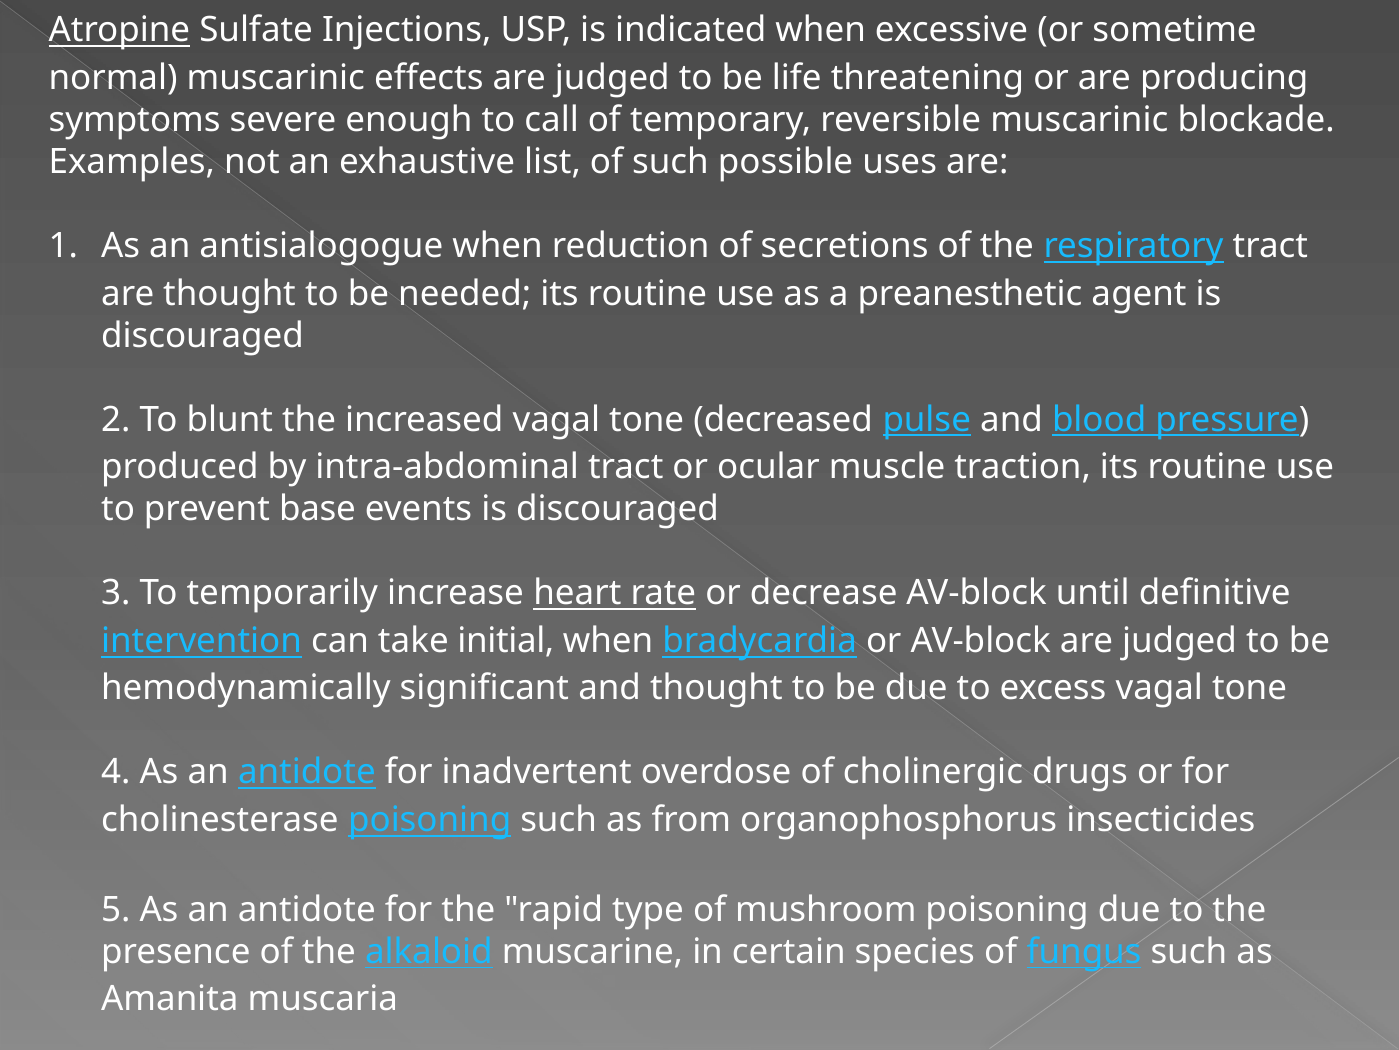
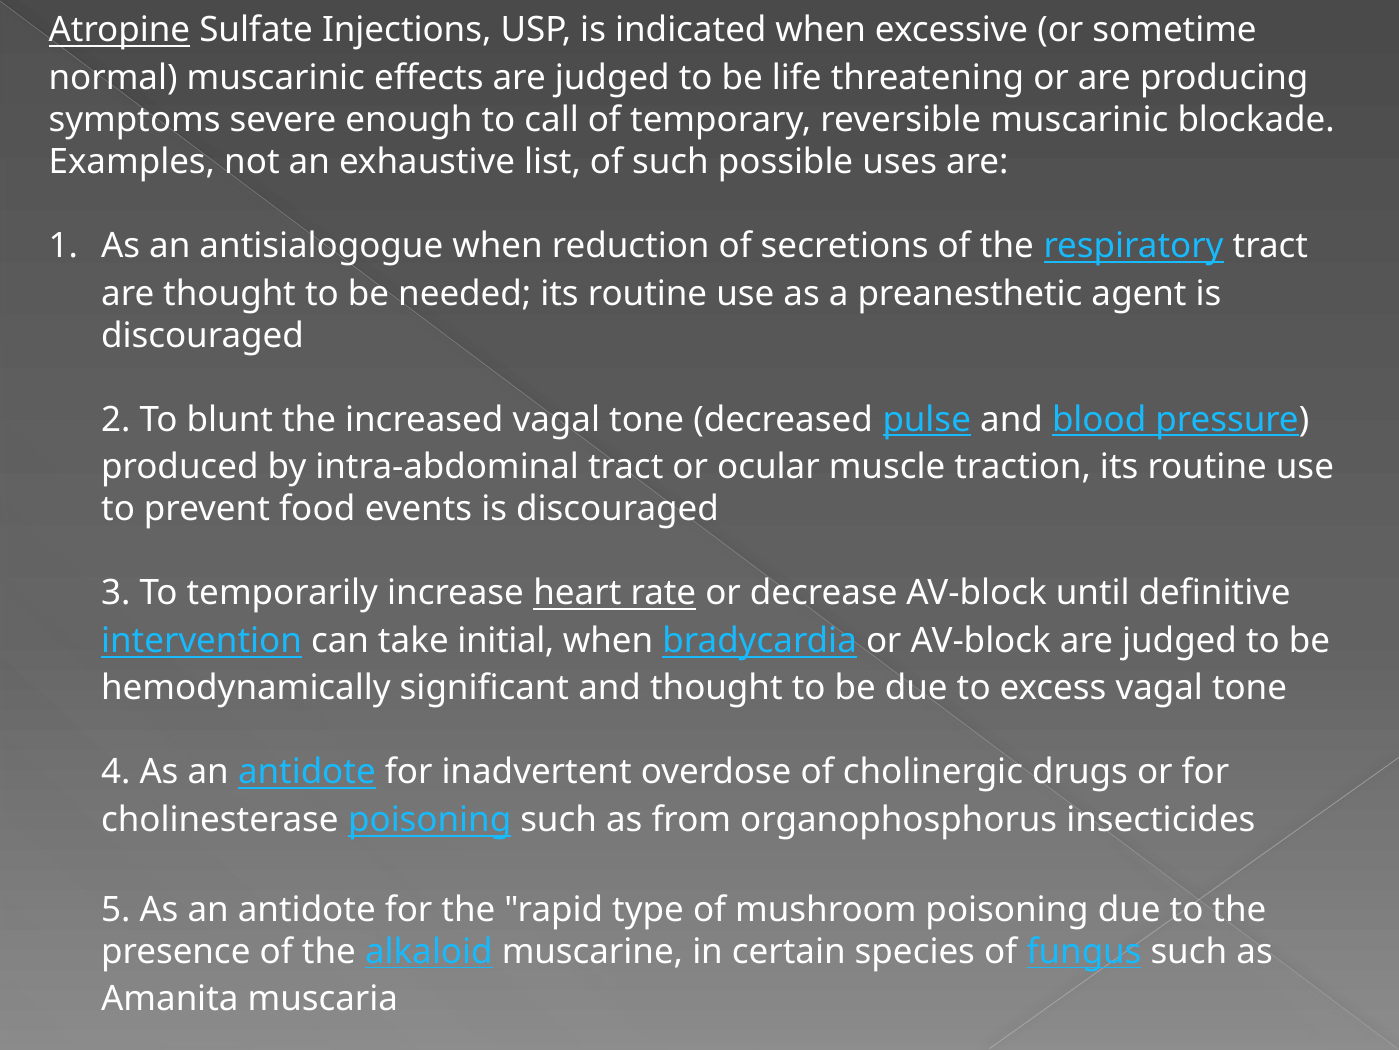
base: base -> food (317, 509)
